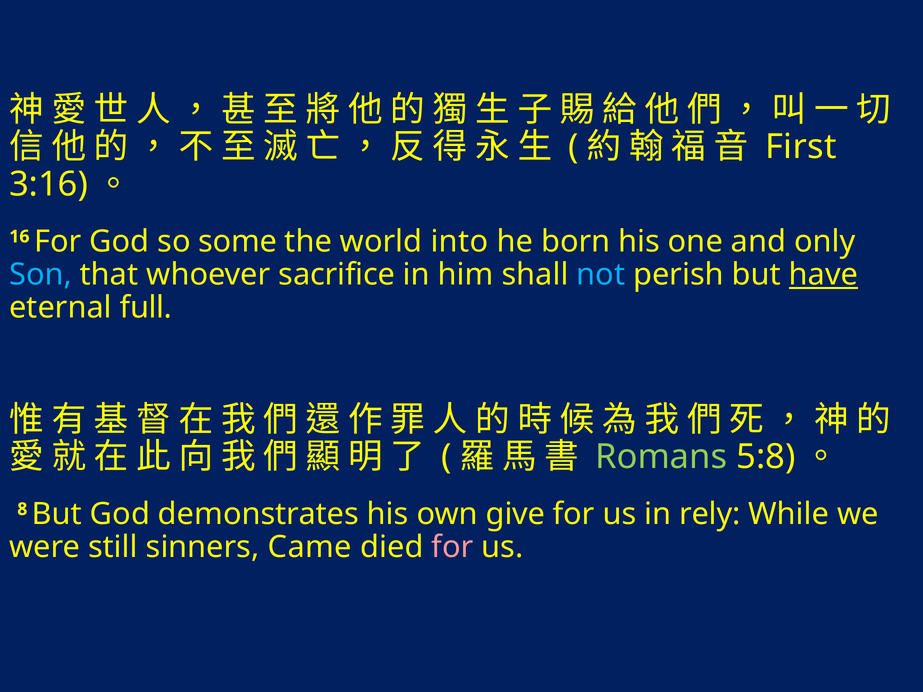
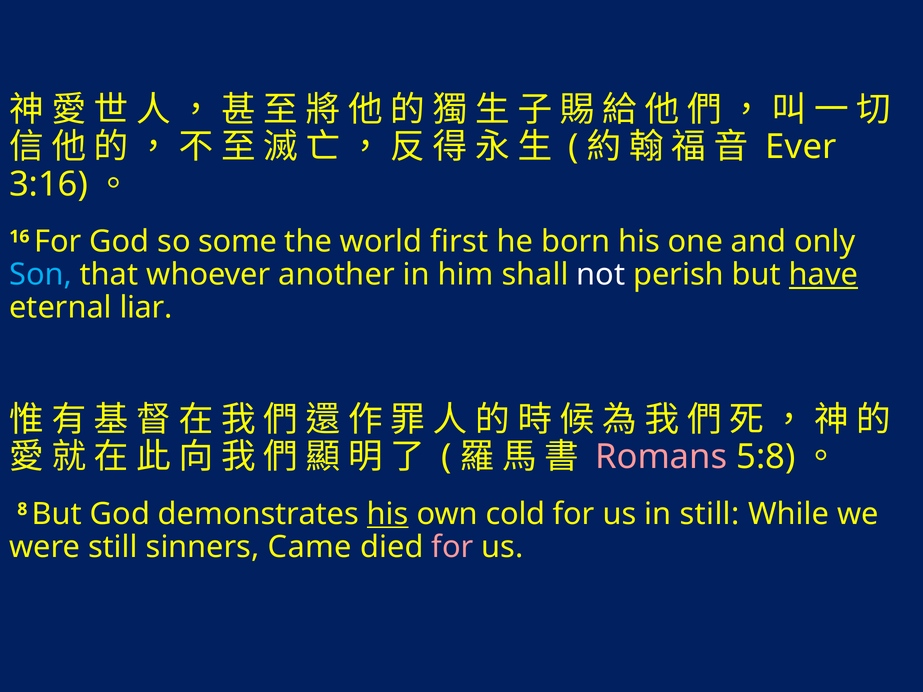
First: First -> Ever (801, 147)
into: into -> first (459, 242)
sacrifice: sacrifice -> another (337, 275)
not colour: light blue -> white (601, 275)
full: full -> liar (146, 308)
Romans colour: light green -> pink (661, 457)
his underline: none -> present (388, 514)
give: give -> cold (515, 514)
in rely: rely -> still (710, 514)
